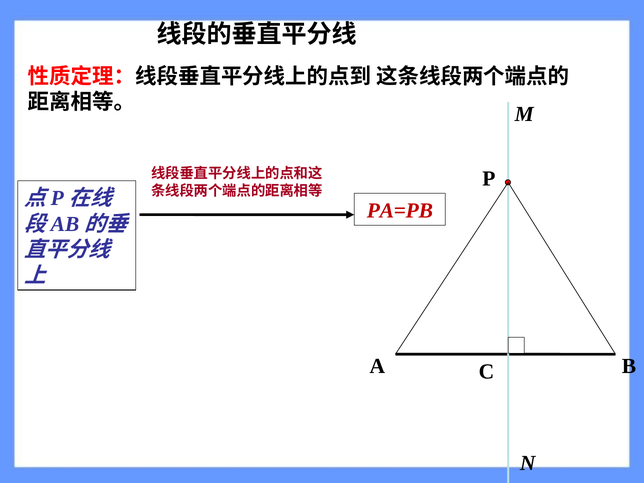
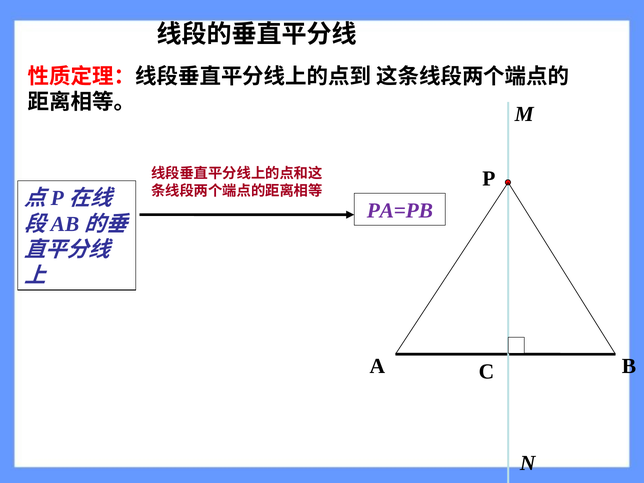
PA=PB colour: red -> purple (400, 211)
